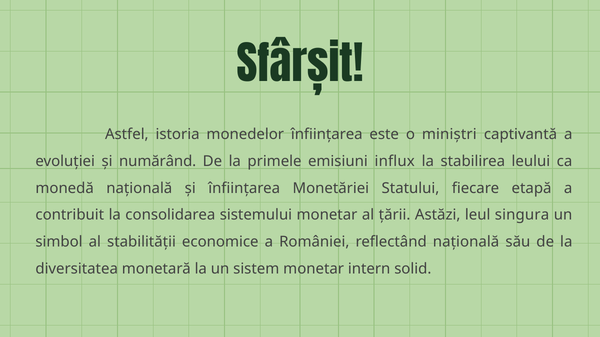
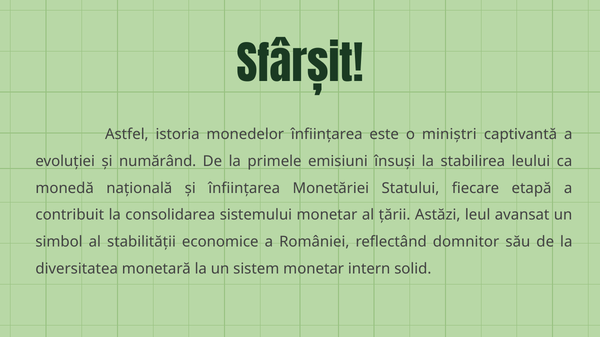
influx: influx -> însuși (395, 161)
singura: singura -> avansat (522, 215)
reflectând națională: națională -> domnitor (466, 242)
